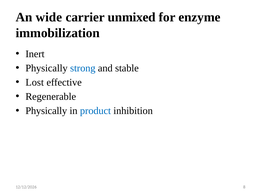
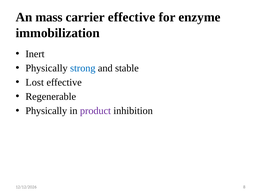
wide: wide -> mass (49, 17)
carrier unmixed: unmixed -> effective (132, 17)
product colour: blue -> purple (95, 111)
